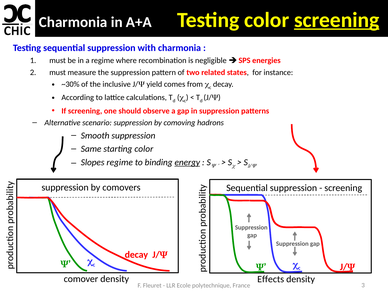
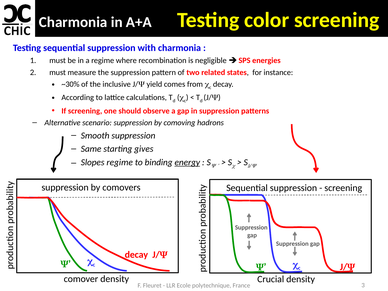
screening underline: present -> none (337, 20)
starting color: color -> gives (144, 149)
Effects: Effects -> Crucial (271, 279)
